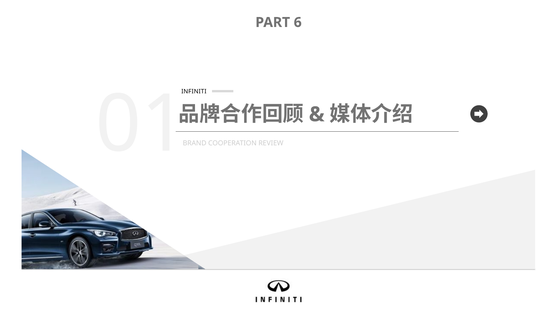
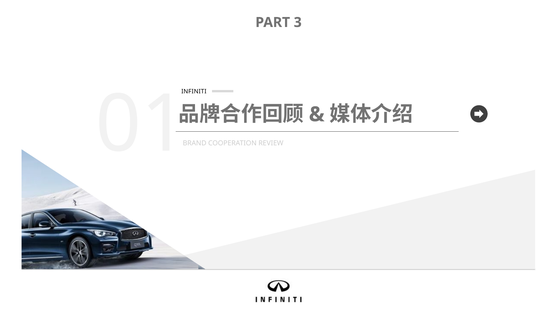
6: 6 -> 3 (298, 22)
